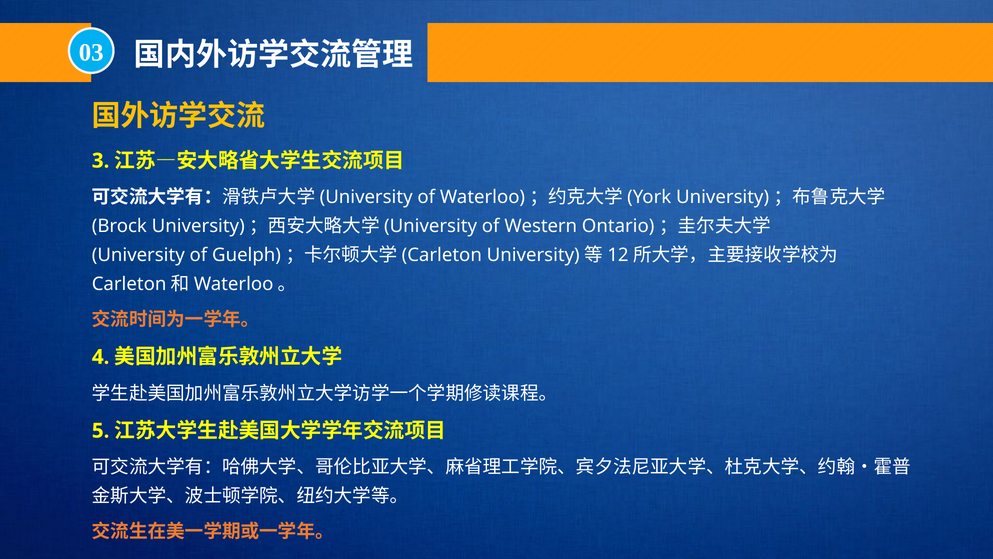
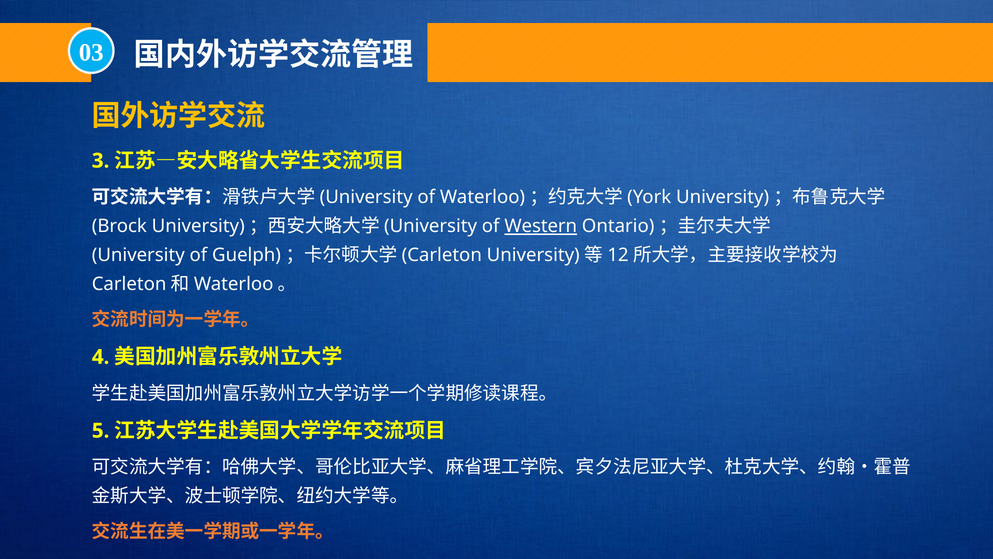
Western underline: none -> present (541, 226)
